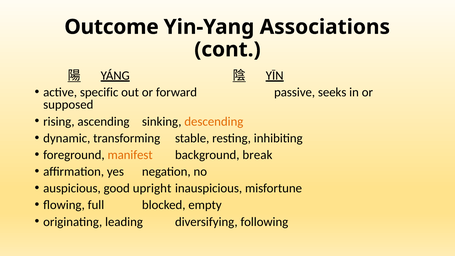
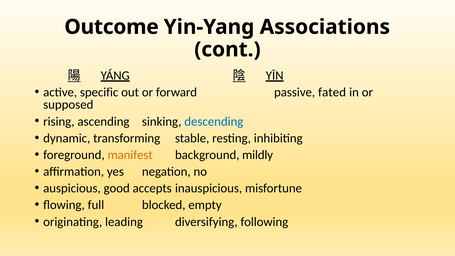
seeks: seeks -> fated (332, 92)
descending colour: orange -> blue (214, 121)
break: break -> mildly (258, 155)
upright: upright -> accepts (152, 188)
